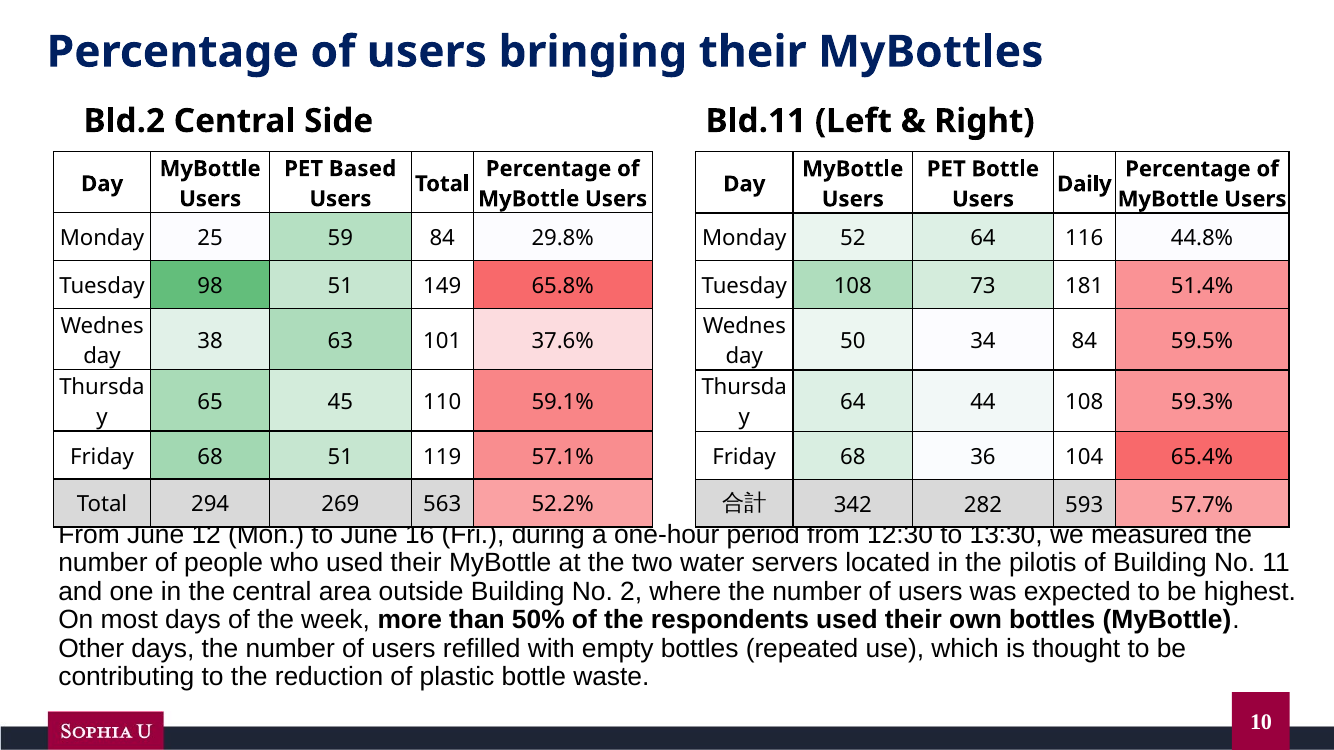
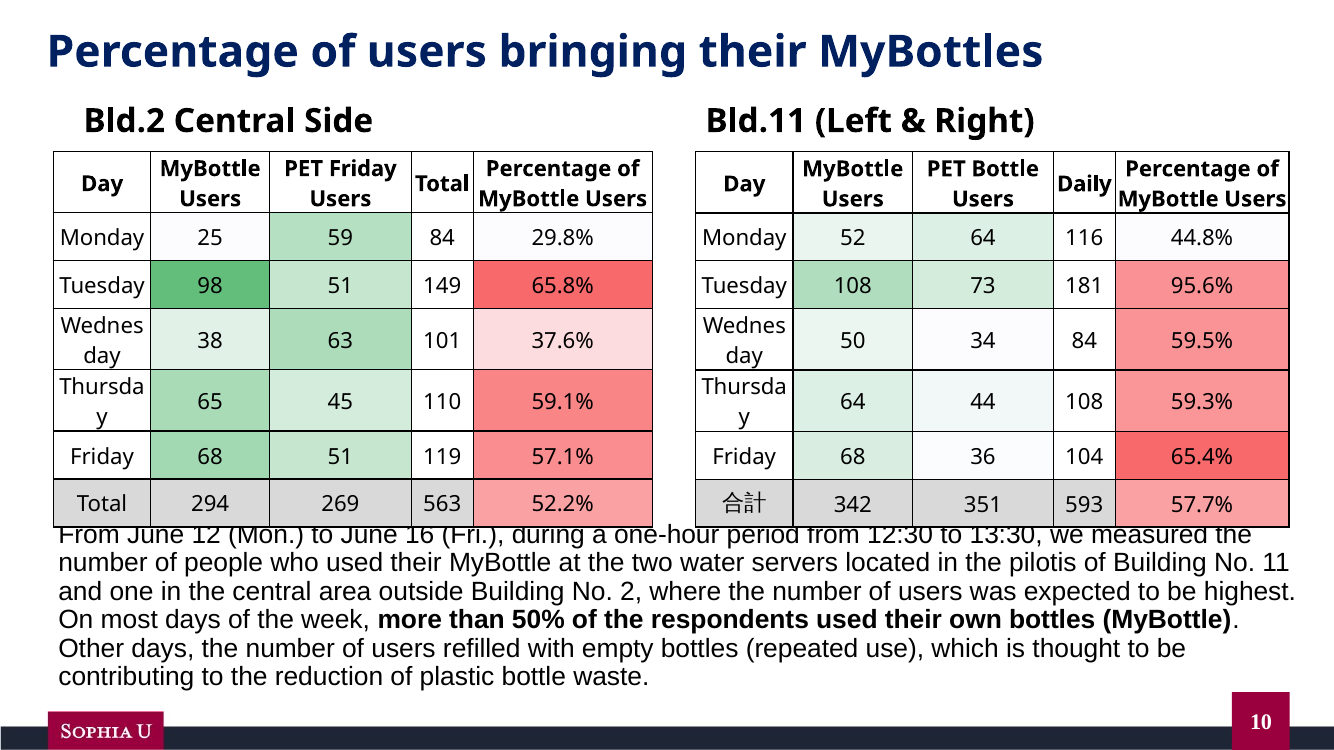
PET Based: Based -> Friday (363, 169)
51.4%: 51.4% -> 95.6% (1202, 287)
282: 282 -> 351 (983, 505)
